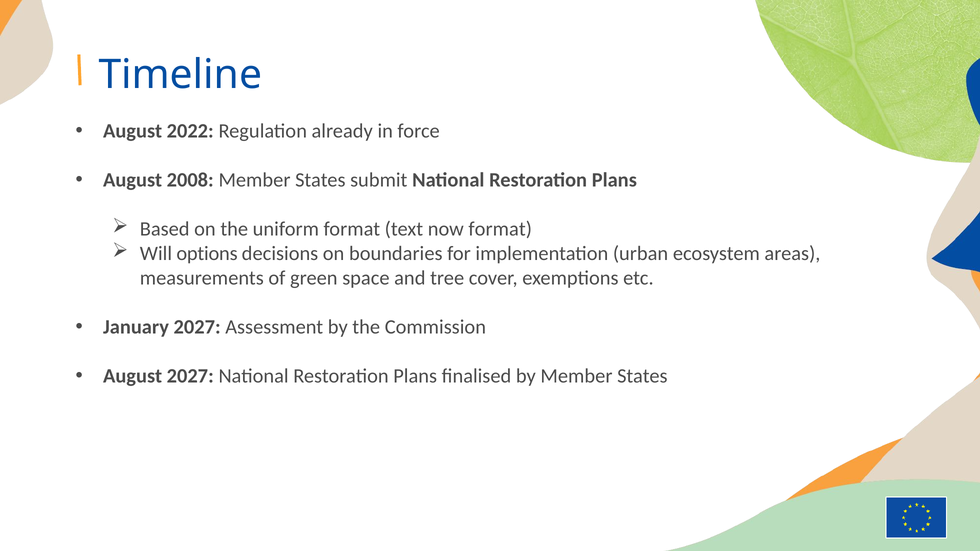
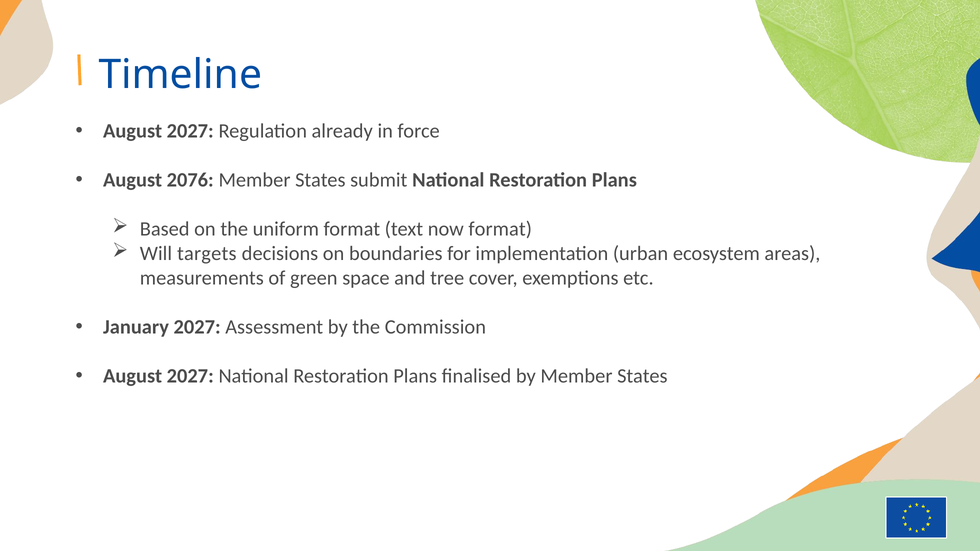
2022: 2022 -> 2027 (190, 131)
2008: 2008 -> 2076 (190, 180)
options: options -> targets (207, 254)
